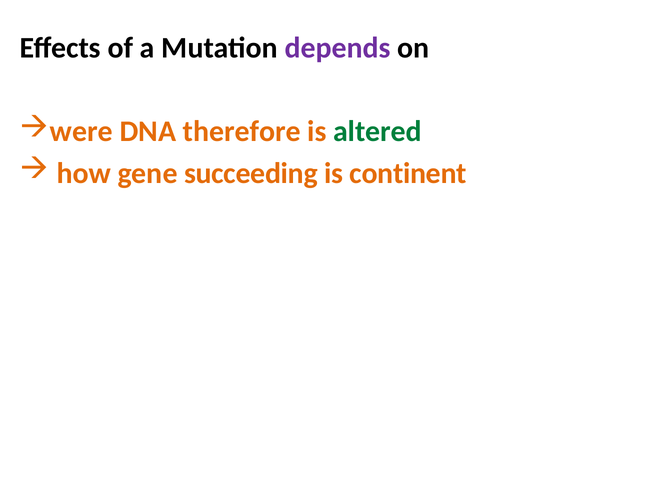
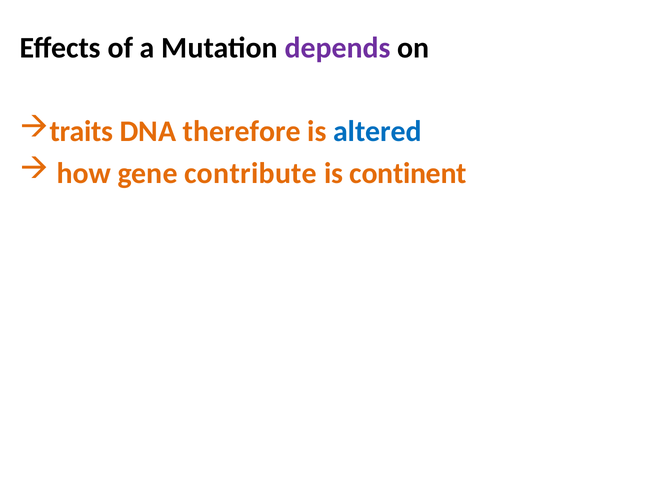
were: were -> traits (81, 132)
altered colour: green -> blue (378, 132)
succeeding: succeeding -> contribute (251, 173)
